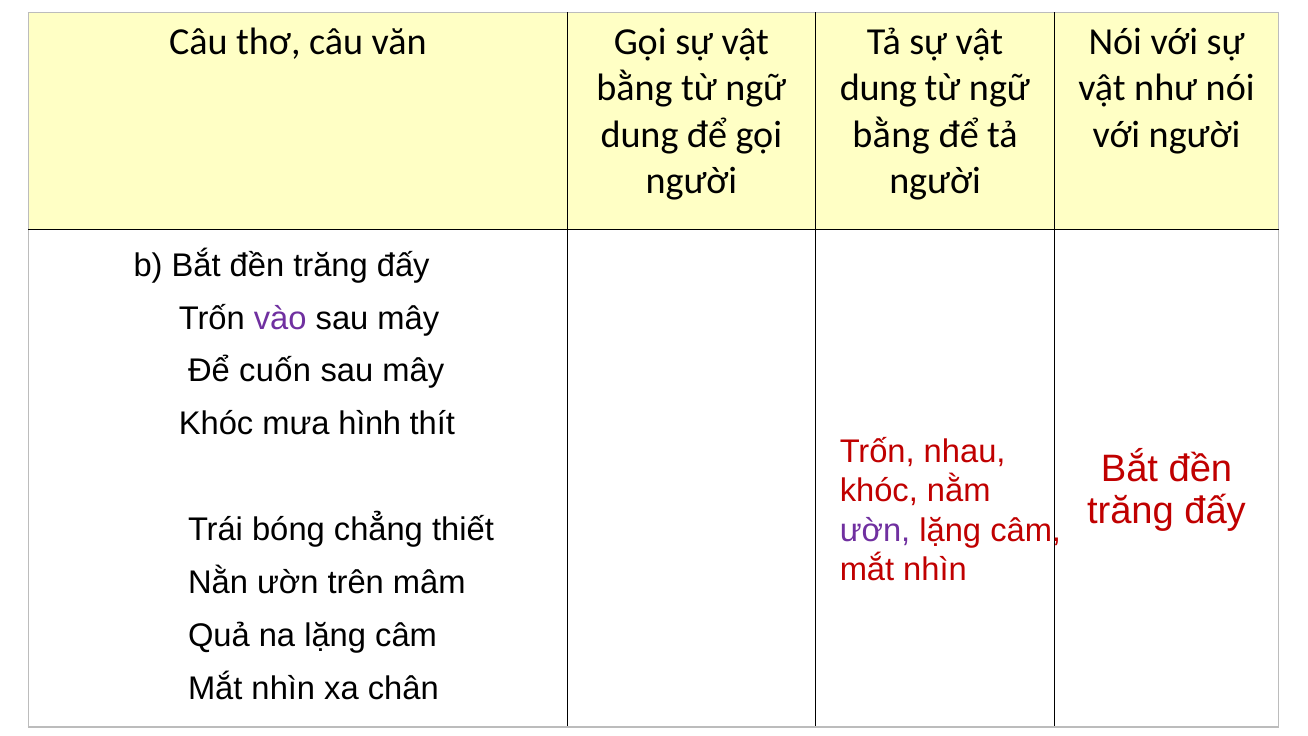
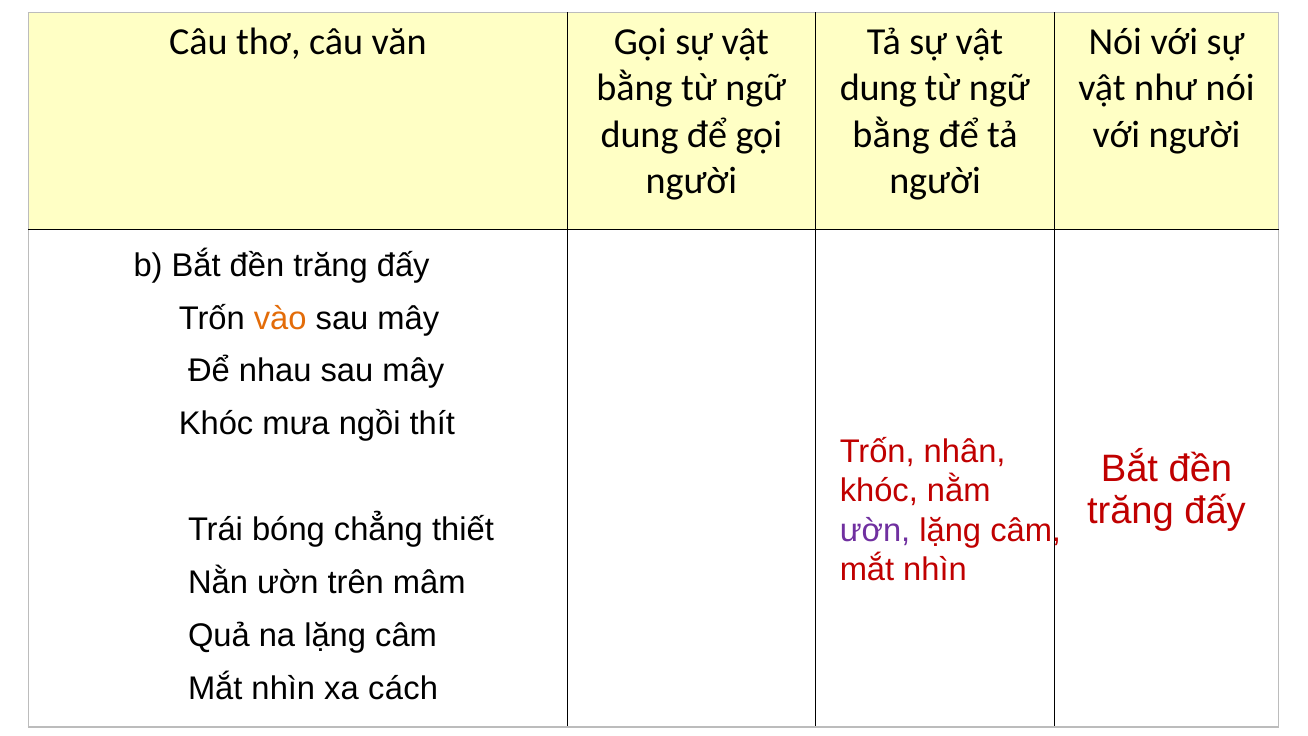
vào colour: purple -> orange (280, 318)
cuốn: cuốn -> nhau (275, 371)
hình: hình -> ngồi (370, 424)
nhau: nhau -> nhân (965, 452)
chân: chân -> cách (403, 688)
